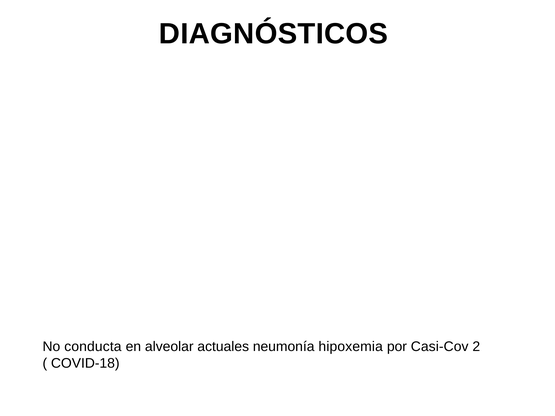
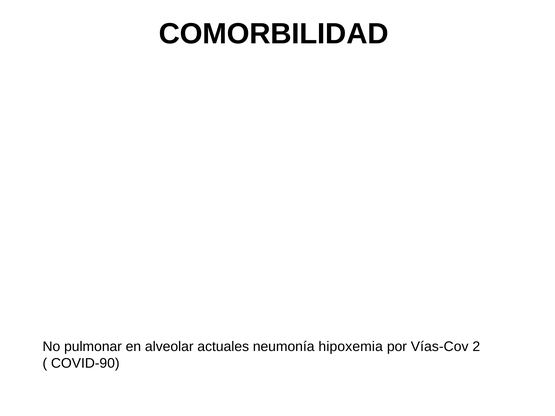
DIAGNÓSTICOS: DIAGNÓSTICOS -> COMORBILIDAD (274, 34)
conducta: conducta -> pulmonar (93, 347)
Casi-Cov: Casi-Cov -> Vías-Cov (440, 347)
COVID-18: COVID-18 -> COVID-90 (85, 364)
